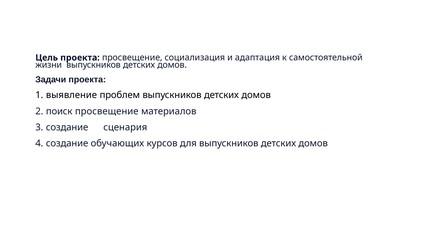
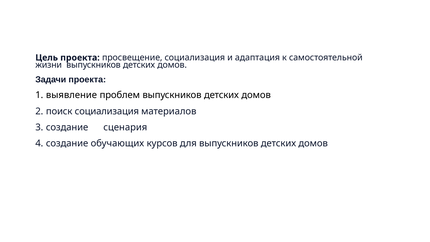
поиск просвещение: просвещение -> социализация (107, 111)
